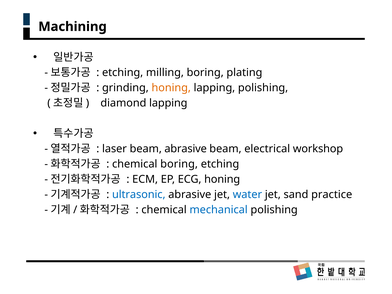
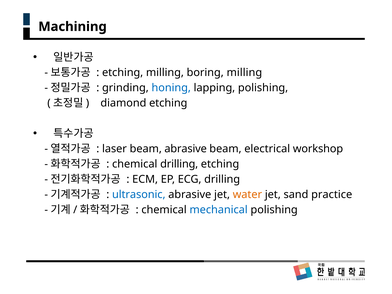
boring plating: plating -> milling (244, 73)
honing colour: orange -> blue (171, 88)
diamond lapping: lapping -> etching (168, 103)
chemical boring: boring -> drilling (179, 164)
ECG honing: honing -> drilling (222, 179)
water colour: blue -> orange (247, 195)
